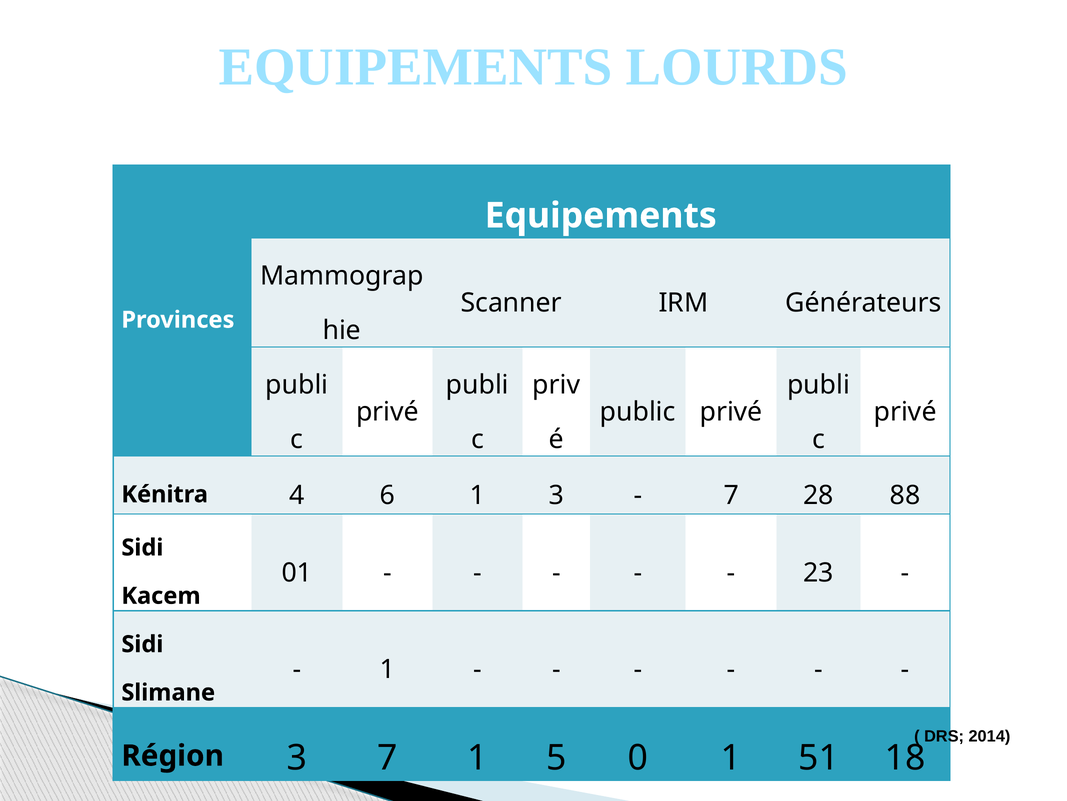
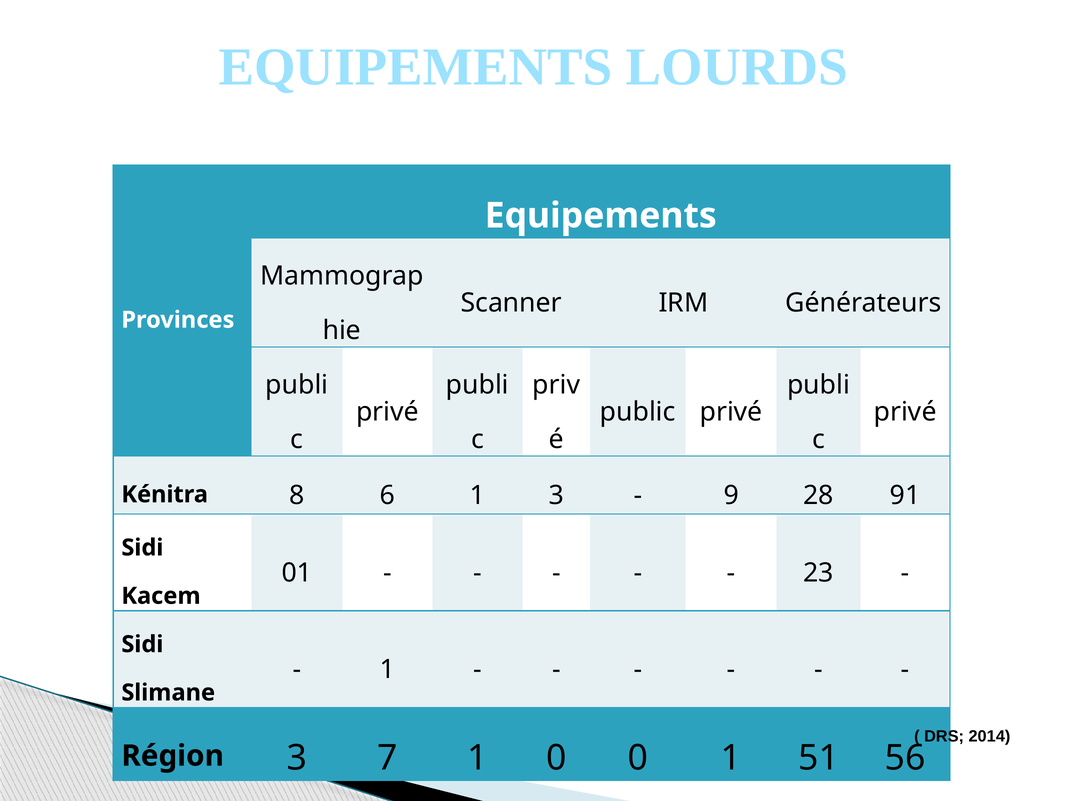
4: 4 -> 8 (297, 495)
7: 7 -> 9 (731, 495)
88: 88 -> 91 (905, 495)
1 5: 5 -> 0 (556, 757)
18: 18 -> 56 (905, 757)
